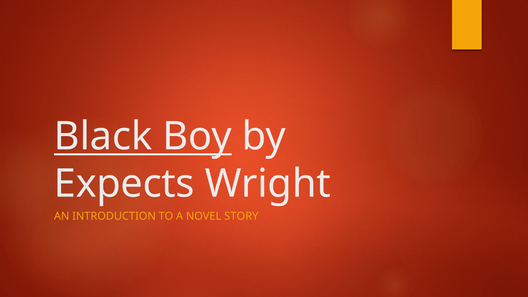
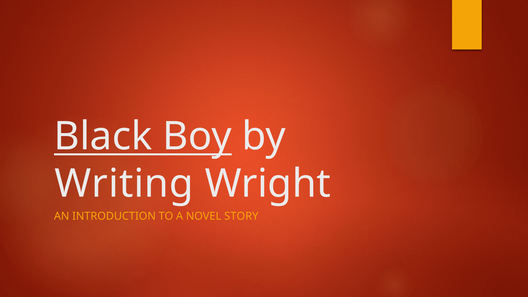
Expects: Expects -> Writing (124, 184)
